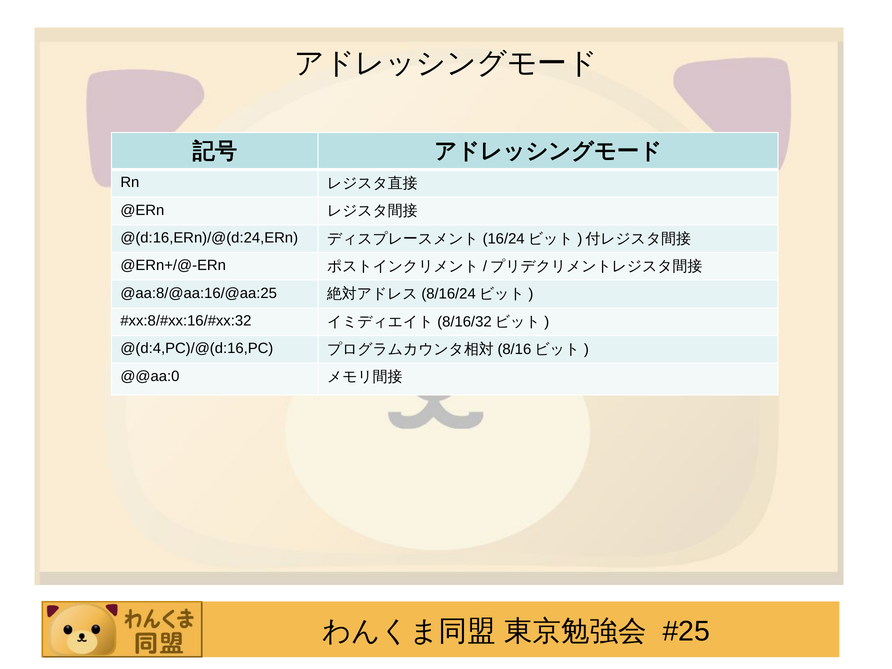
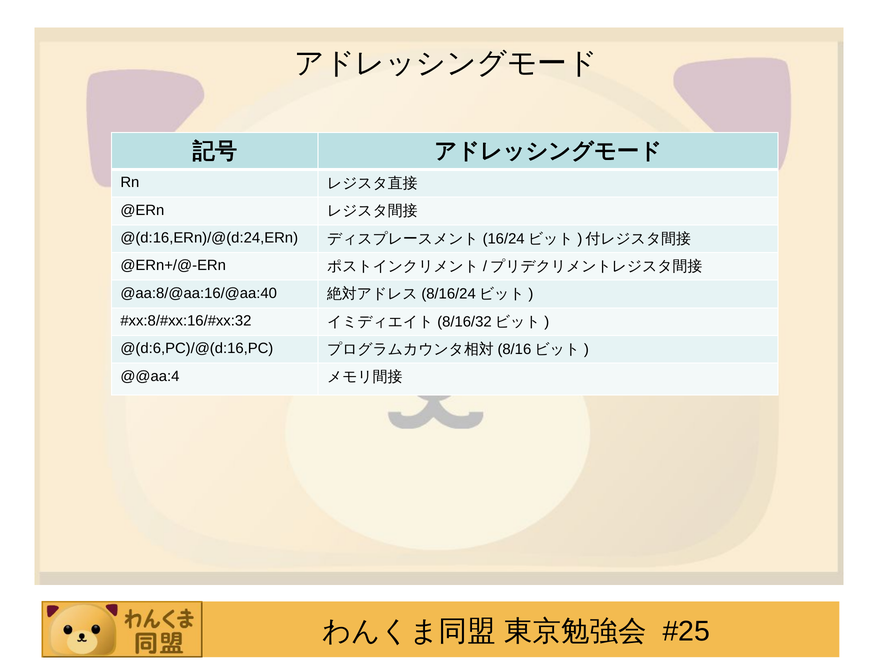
@aa:8/@aa:16/@aa:25: @aa:8/@aa:16/@aa:25 -> @aa:8/@aa:16/@aa:40 (199, 293)
@(d:4,PC)/@(d:16,PC: @(d:4,PC)/@(d:16,PC -> @(d:6,PC)/@(d:16,PC (197, 349)
@@aa:0: @@aa:0 -> @@aa:4 (150, 376)
